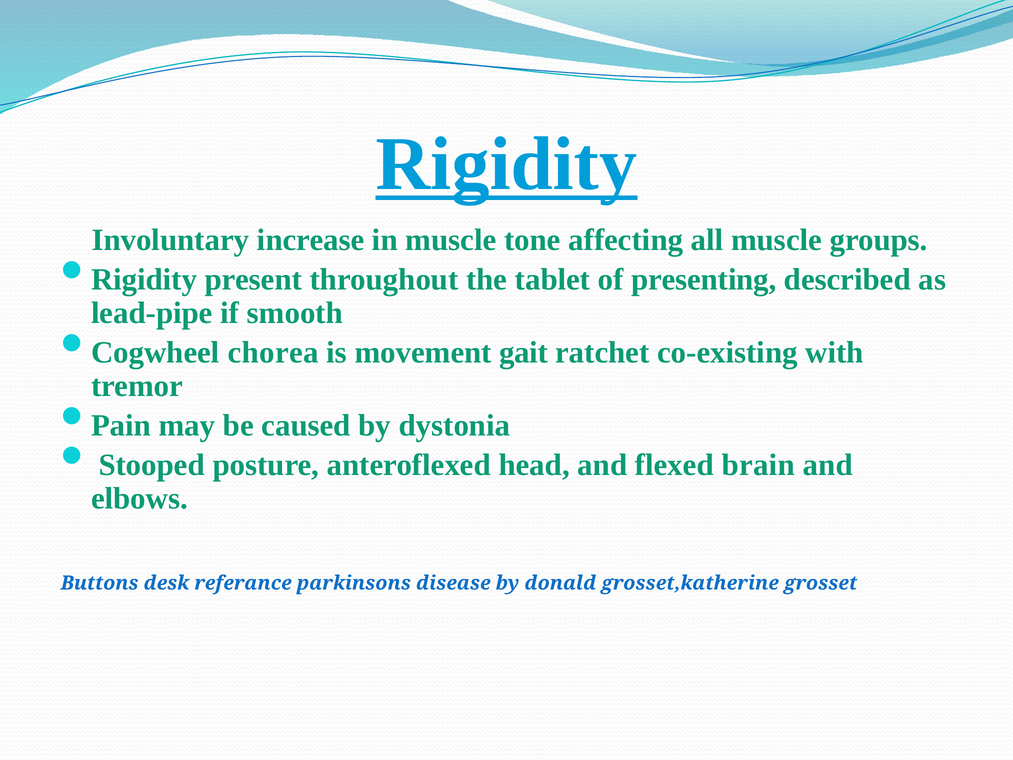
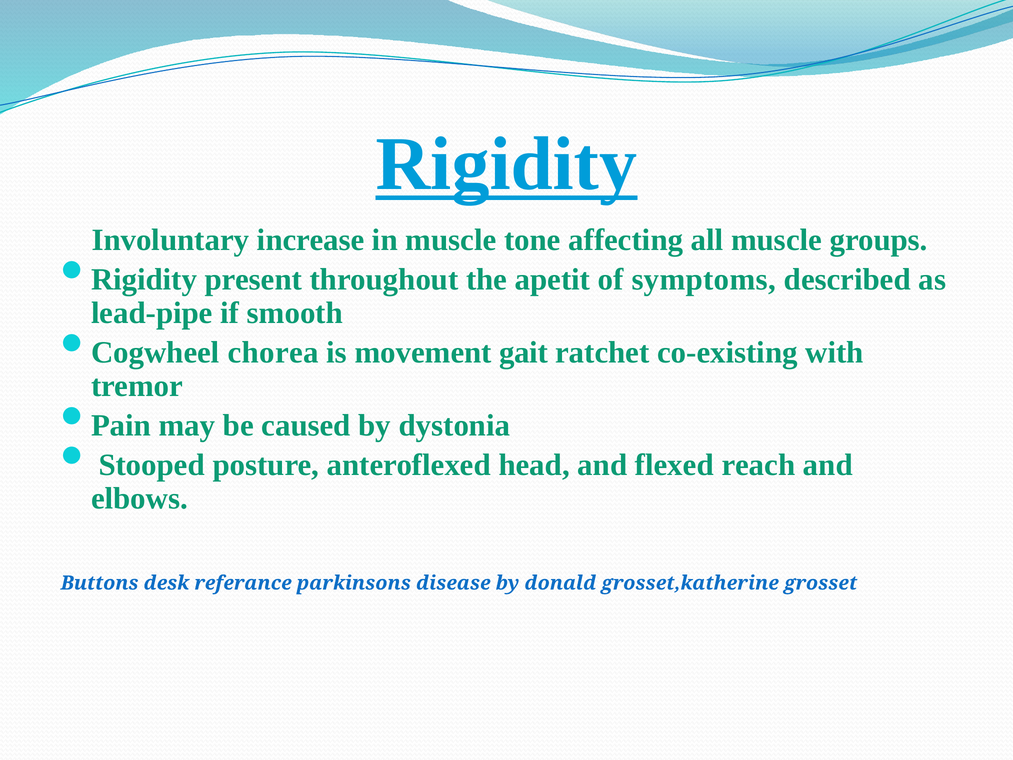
tablet: tablet -> apetit (553, 280)
presenting: presenting -> symptoms (704, 280)
brain: brain -> reach (758, 465)
